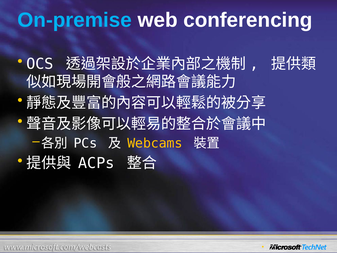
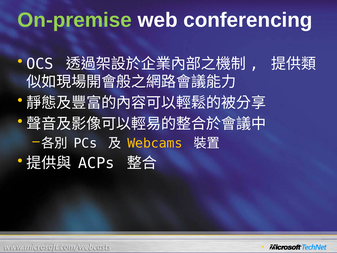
On-premise colour: light blue -> light green (75, 20)
